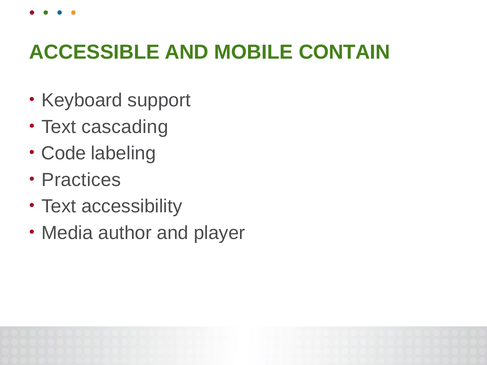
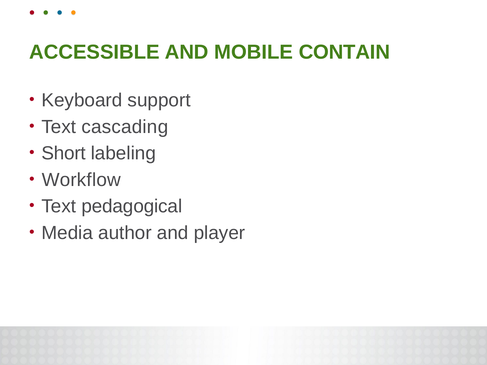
Code: Code -> Short (64, 153)
Practices: Practices -> Workflow (81, 180)
accessibility: accessibility -> pedagogical (132, 206)
